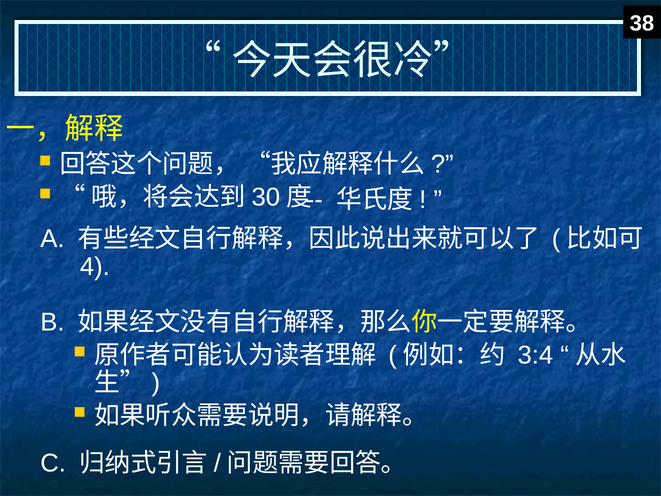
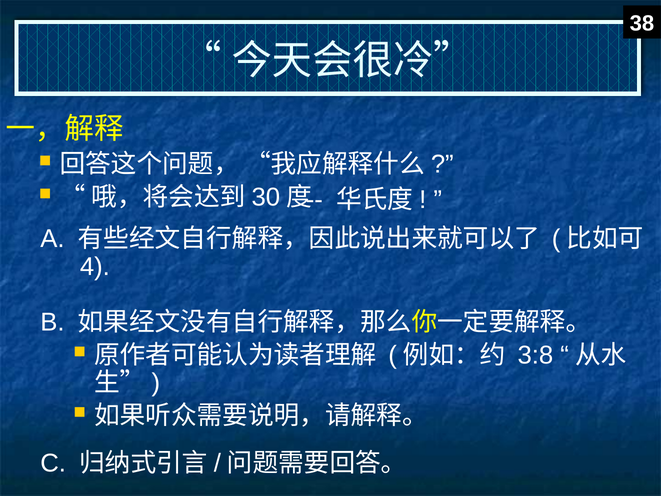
3:4: 3:4 -> 3:8 (535, 355)
